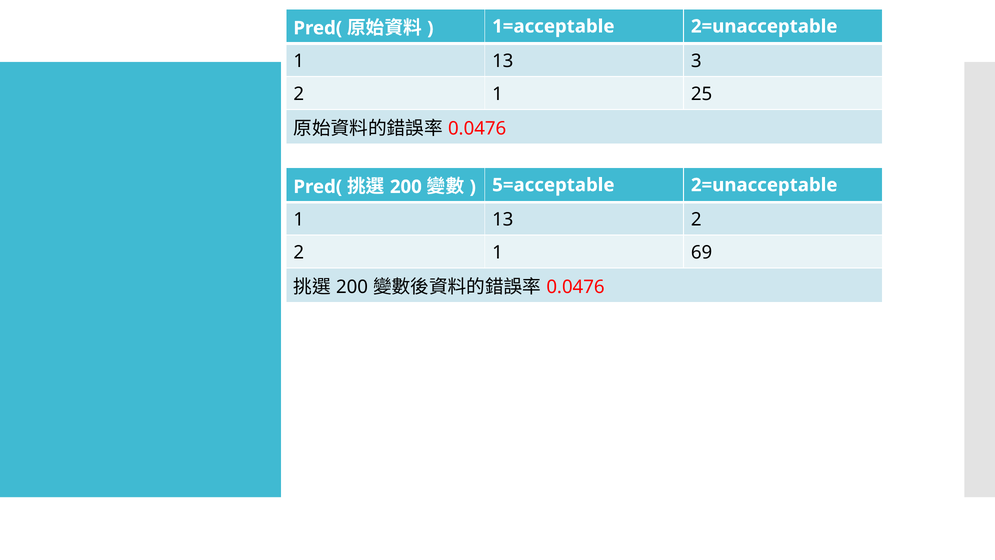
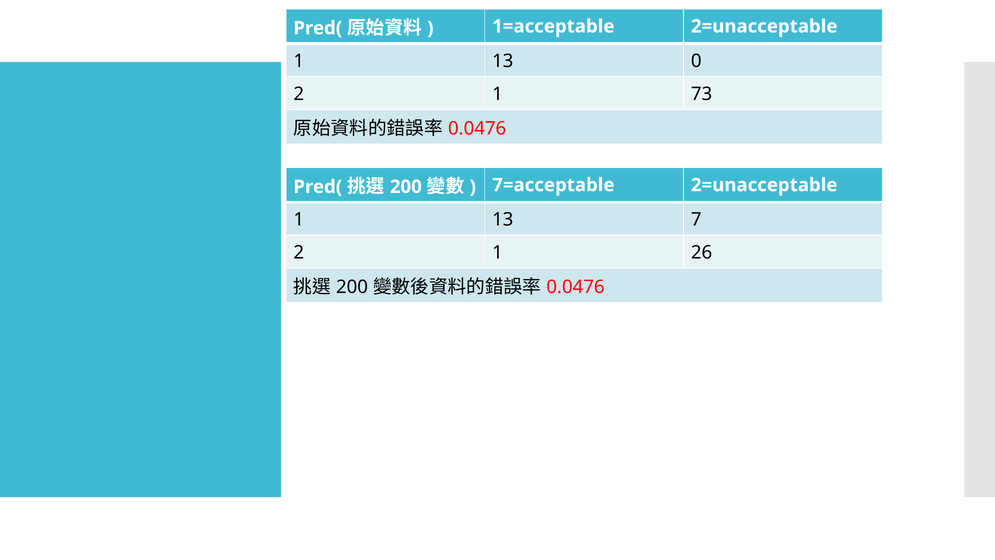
3: 3 -> 0 (696, 61)
25: 25 -> 73 (702, 94)
5=acceptable: 5=acceptable -> 7=acceptable (553, 185)
13 2: 2 -> 7 (696, 220)
69: 69 -> 26 (702, 252)
